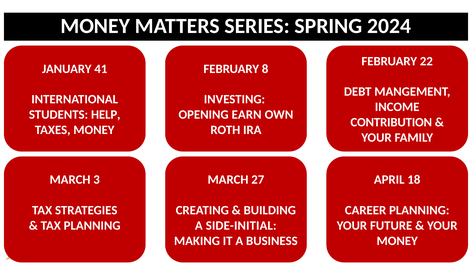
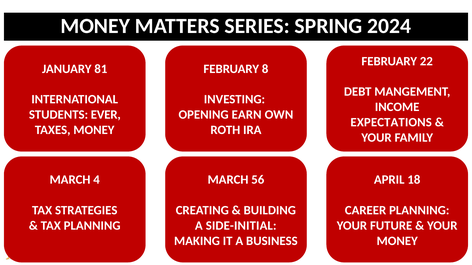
41: 41 -> 81 (101, 69)
HELP: HELP -> EVER (106, 115)
CONTRIBUTION: CONTRIBUTION -> EXPECTATIONS (391, 123)
3: 3 -> 4 (97, 180)
27: 27 -> 56 (258, 180)
